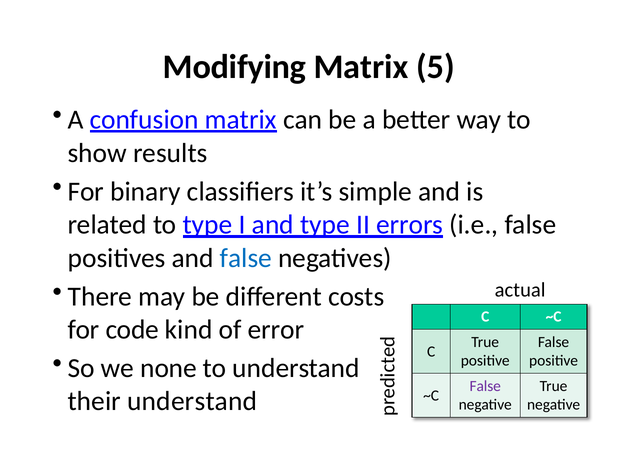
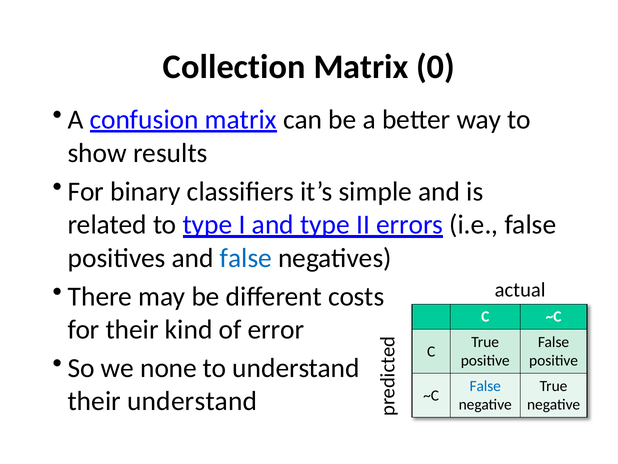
Modifying: Modifying -> Collection (234, 67)
5: 5 -> 0 (435, 67)
for code: code -> their (132, 329)
False colour: purple -> blue (485, 386)
